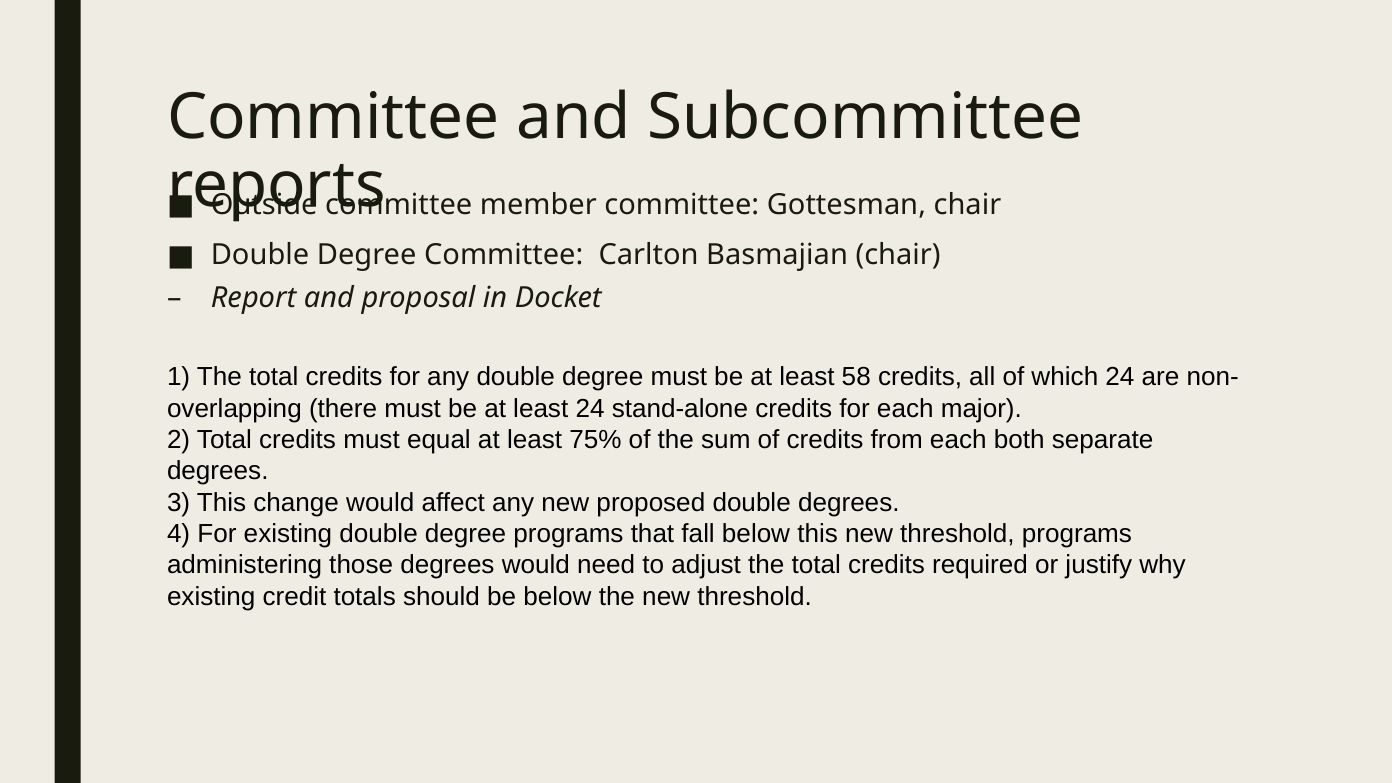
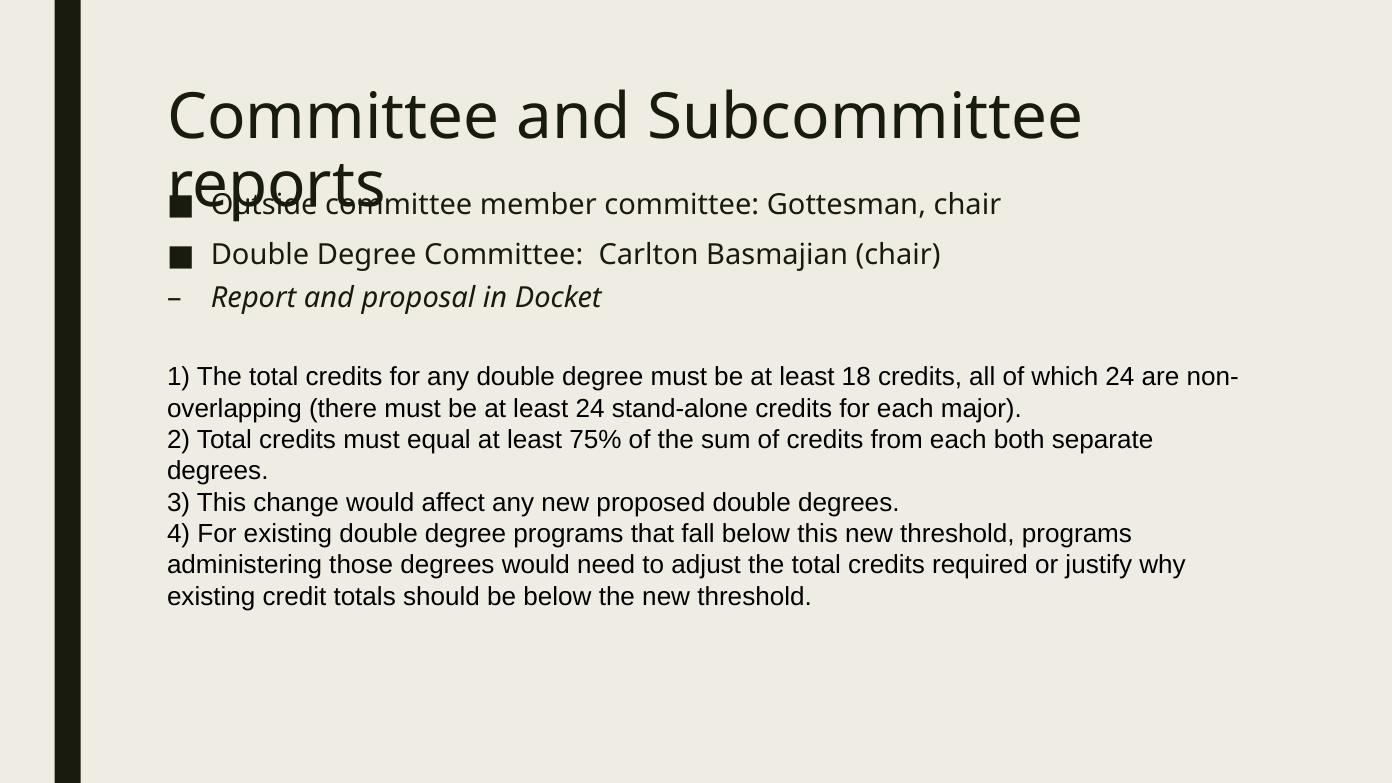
58: 58 -> 18 (856, 377)
